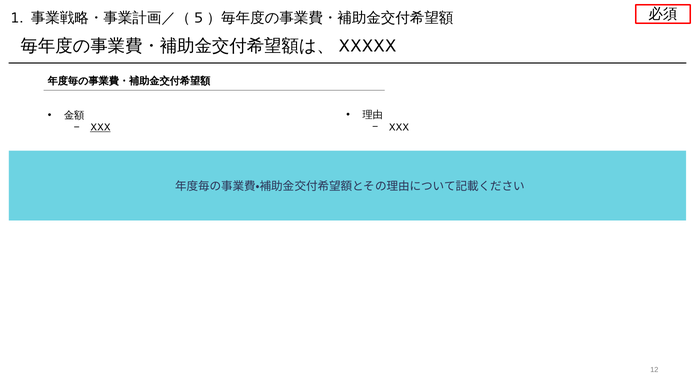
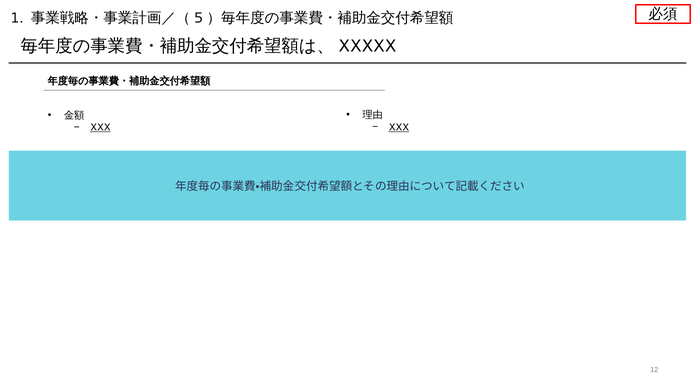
XXX underline: none -> present (399, 127)
